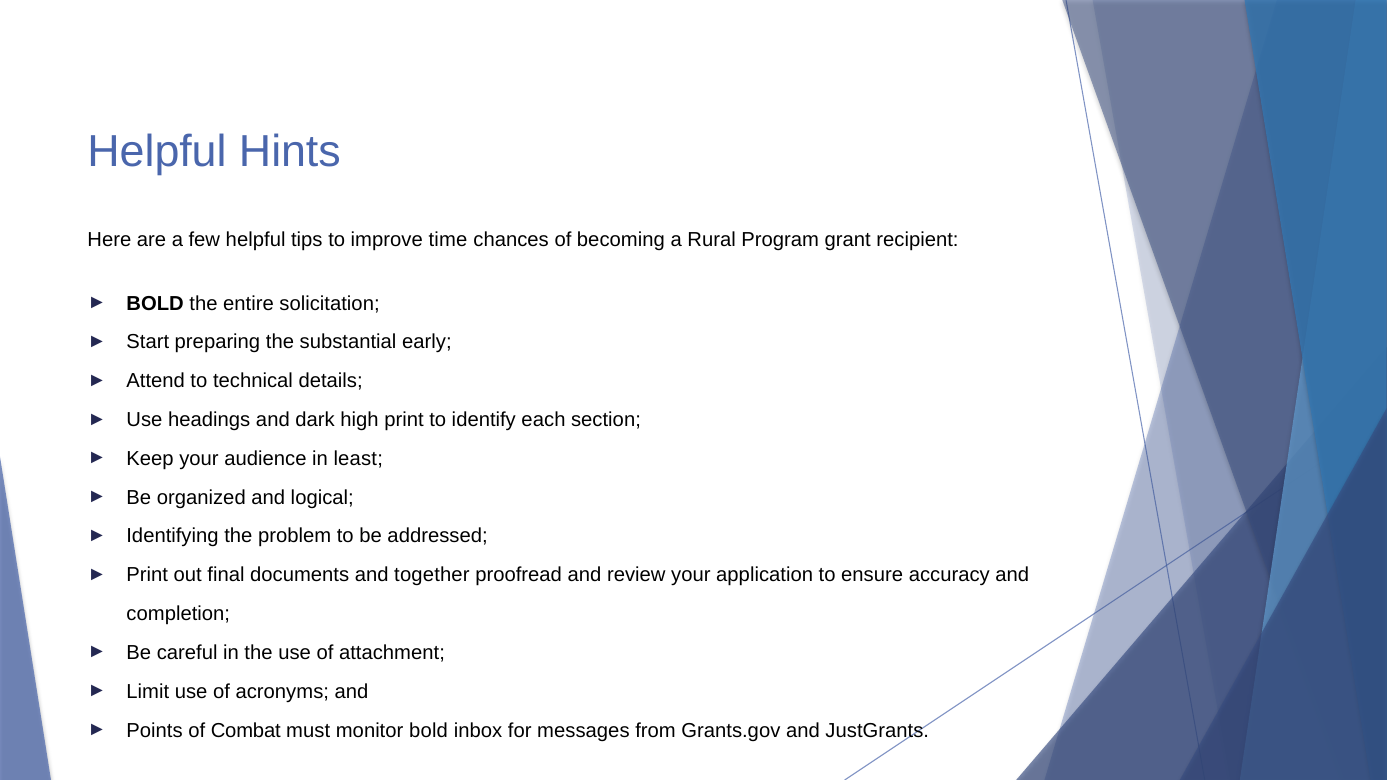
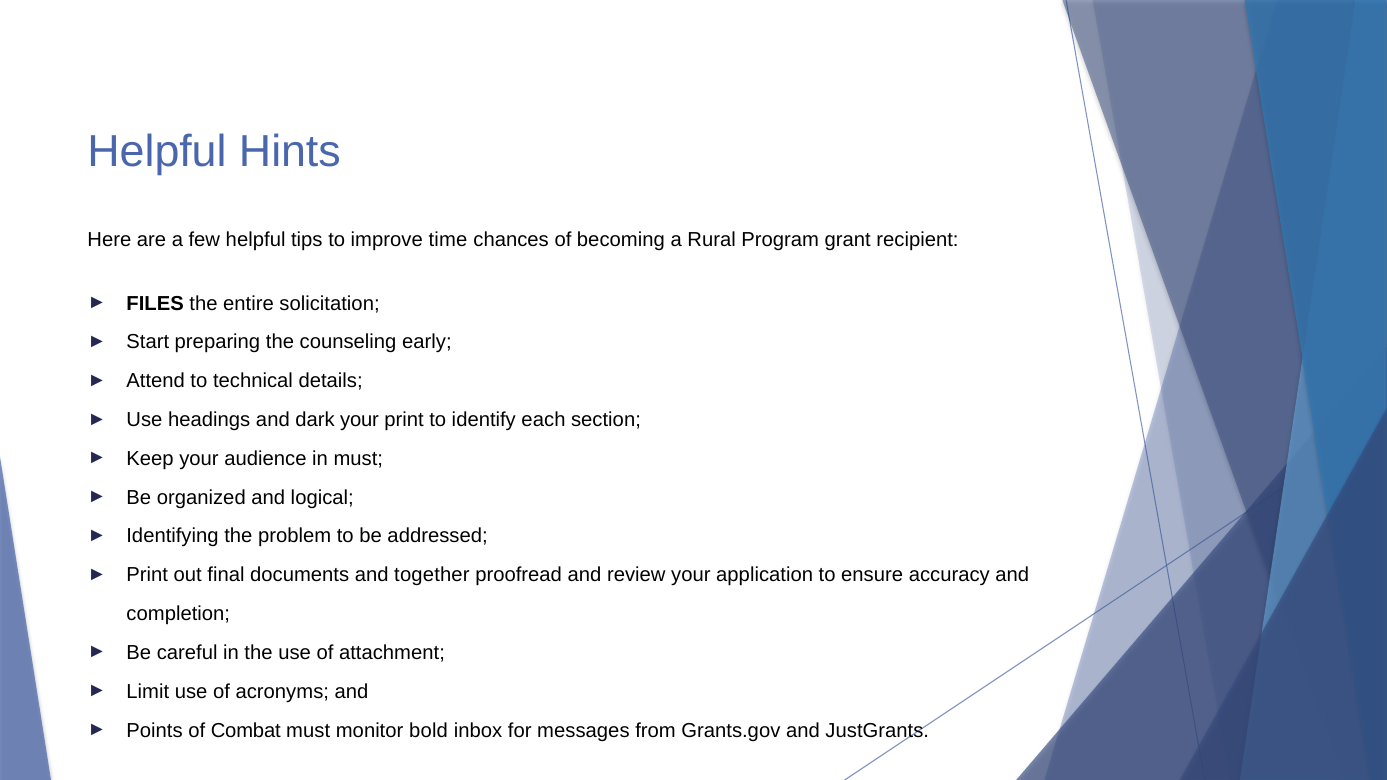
BOLD: BOLD -> FILES (155, 303)
substantial: substantial -> counseling (348, 342)
dark high: high -> your (360, 420)
in least: least -> must (358, 459)
